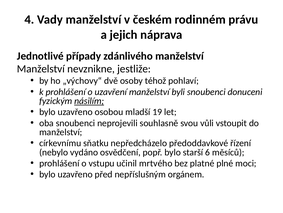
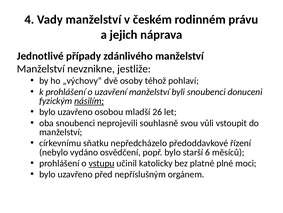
19: 19 -> 26 (157, 112)
vstupu underline: none -> present (102, 163)
mrtvého: mrtvého -> katolicky (156, 163)
